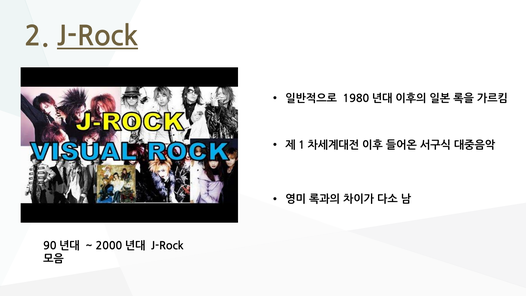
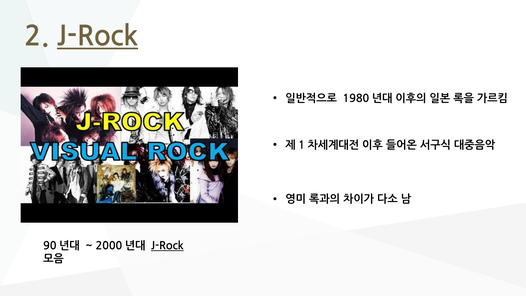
J-Rock underline: none -> present (167, 246)
